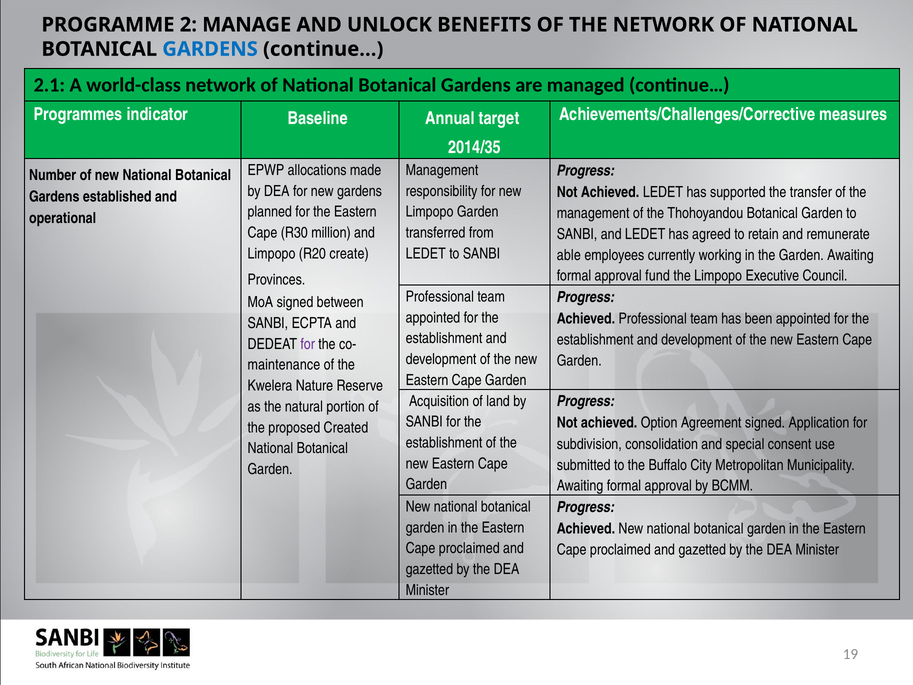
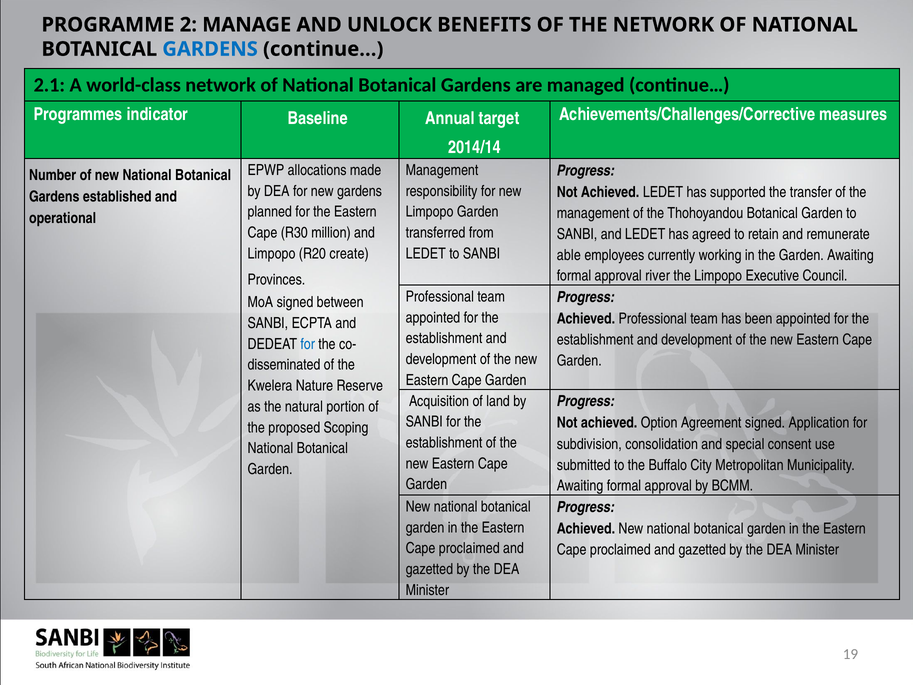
2014/35: 2014/35 -> 2014/14 (474, 147)
fund: fund -> river (658, 276)
for colour: purple -> blue (308, 344)
maintenance: maintenance -> disseminated (284, 365)
Created: Created -> Scoping (346, 427)
